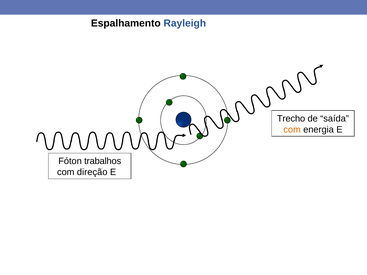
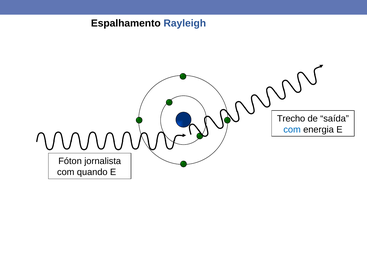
com colour: orange -> blue (292, 130)
trabalhos: trabalhos -> jornalista (103, 161)
direção: direção -> quando (92, 172)
